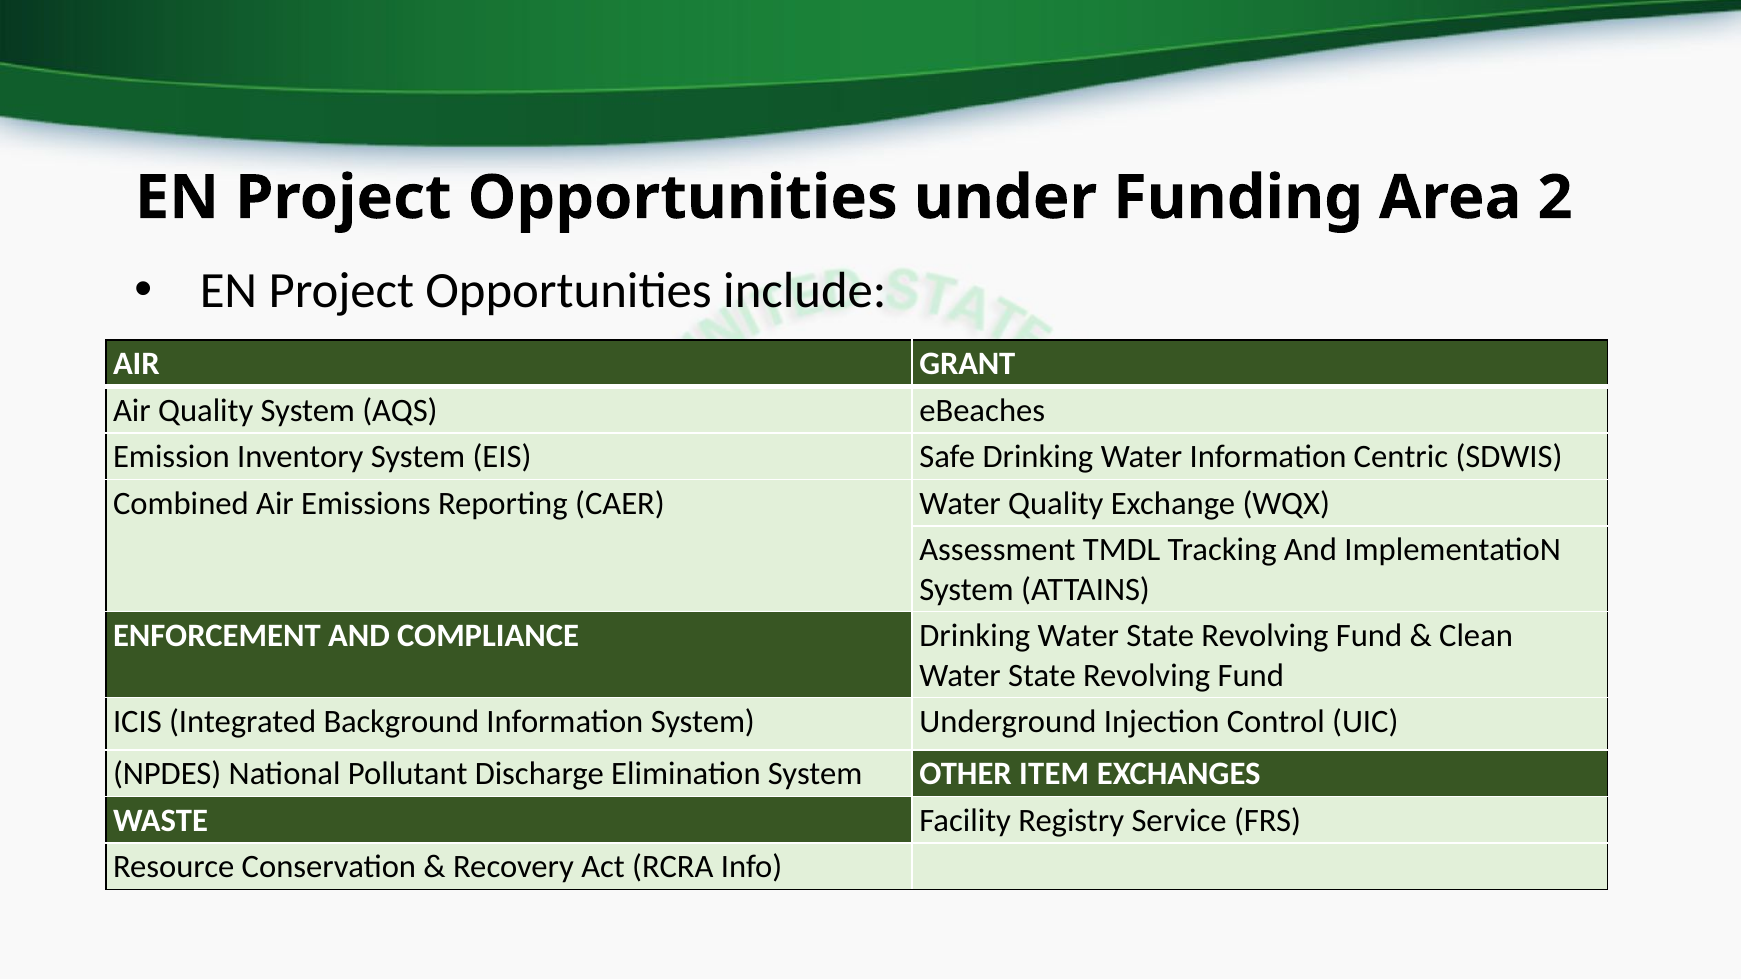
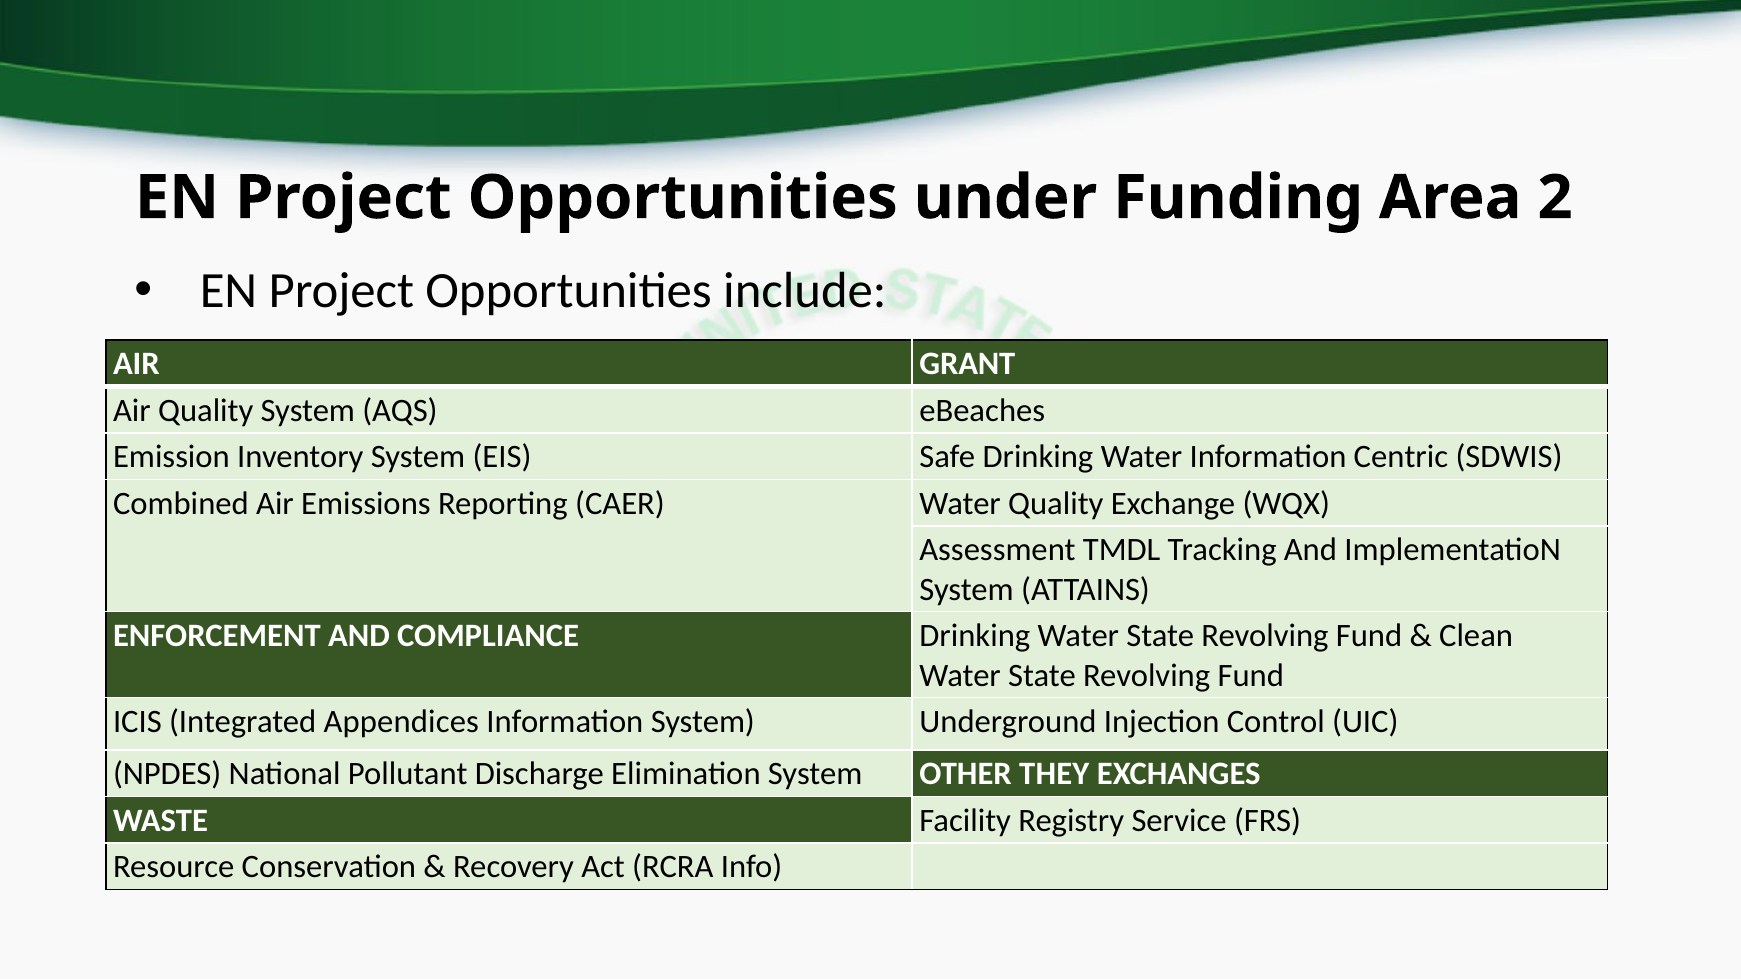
Background: Background -> Appendices (401, 721)
ITEM: ITEM -> THEY (1054, 774)
